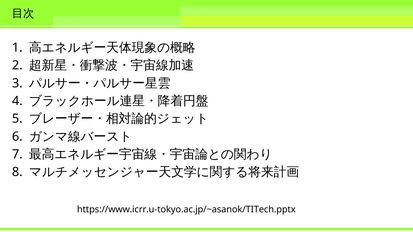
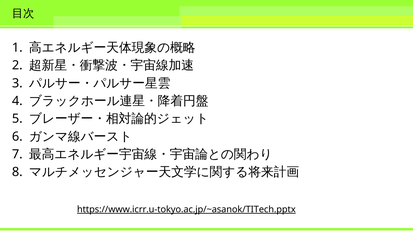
https://www.icrr.u-tokyo.ac.jp/~asanok/TITech.pptx underline: none -> present (186, 210)
